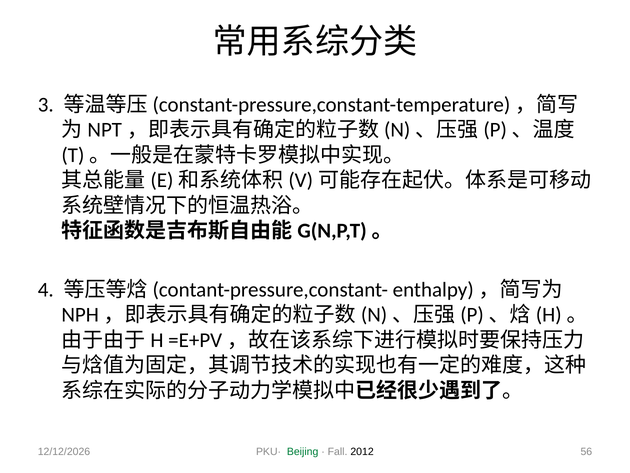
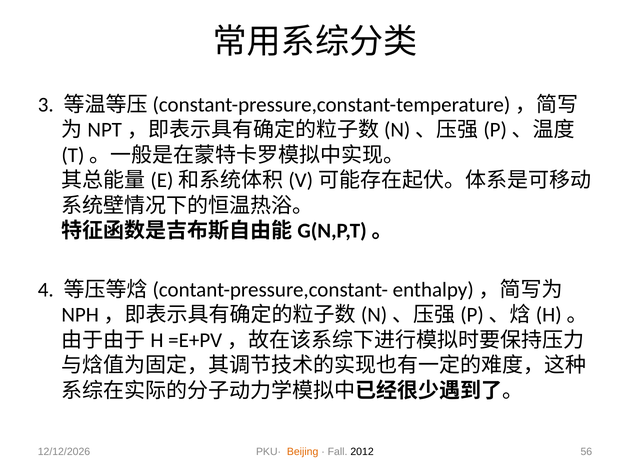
Beijing colour: green -> orange (303, 451)
